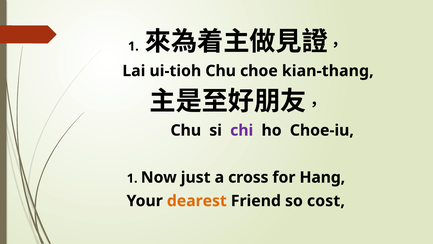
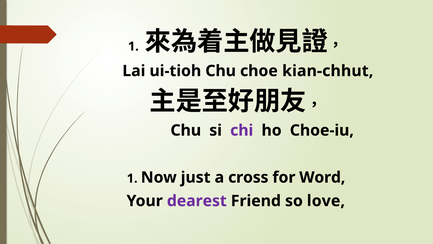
kian-thang: kian-thang -> kian-chhut (328, 71)
Hang: Hang -> Word (322, 177)
dearest colour: orange -> purple (197, 201)
cost: cost -> love (326, 201)
